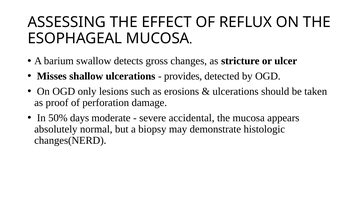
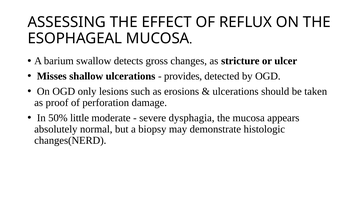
days: days -> little (80, 118)
accidental: accidental -> dysphagia (192, 118)
